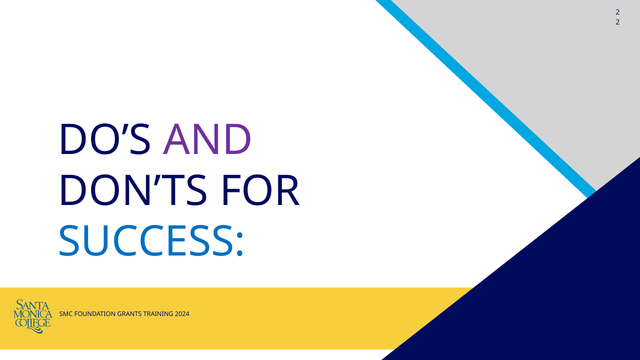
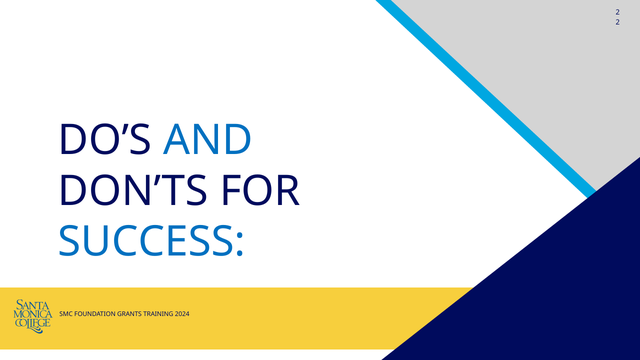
AND colour: purple -> blue (208, 141)
